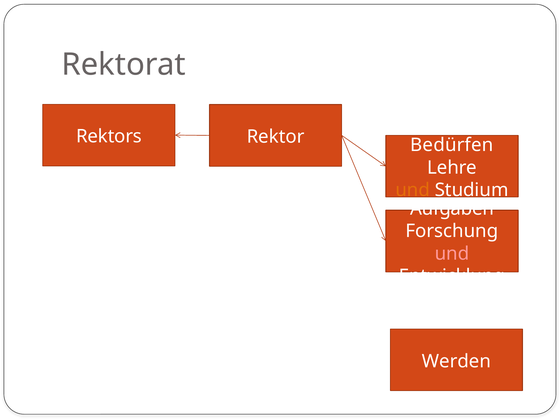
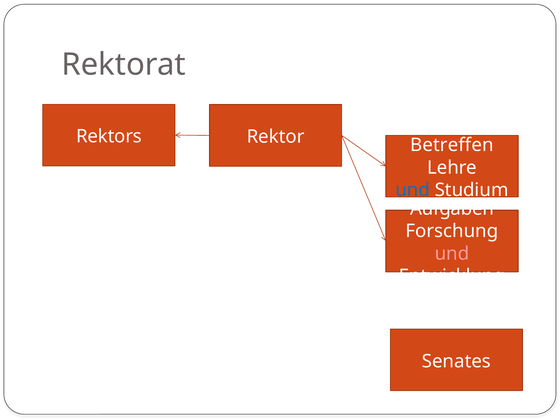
Bedürfen: Bedürfen -> Betreffen (452, 145)
und colour: orange -> blue (413, 190)
Werden: Werden -> Senates (456, 361)
